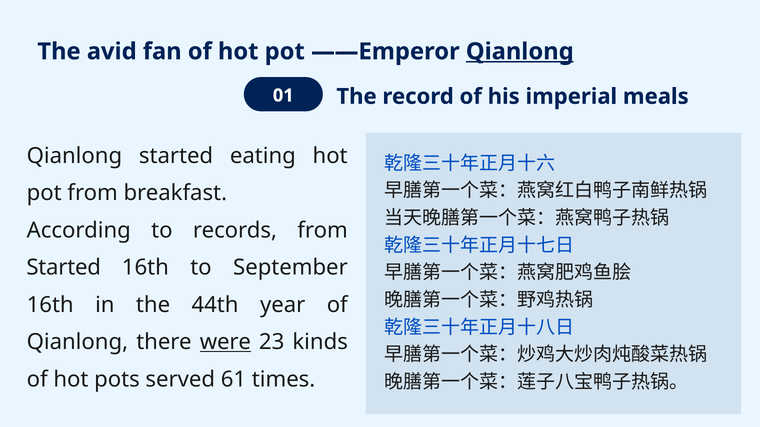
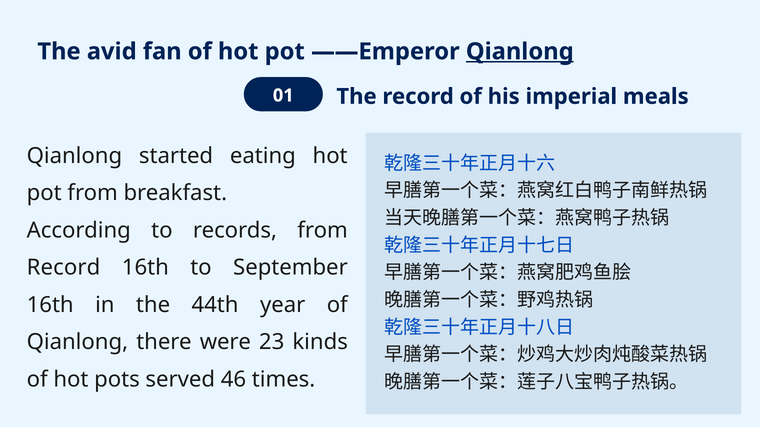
Started: Started -> Record (64, 268)
were underline: present -> none (225, 342)
61: 61 -> 46 (233, 380)
